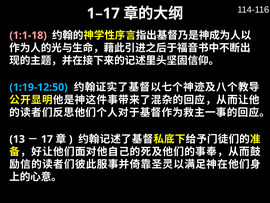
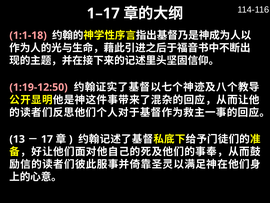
1:19-12:50 colour: light blue -> pink (39, 87)
